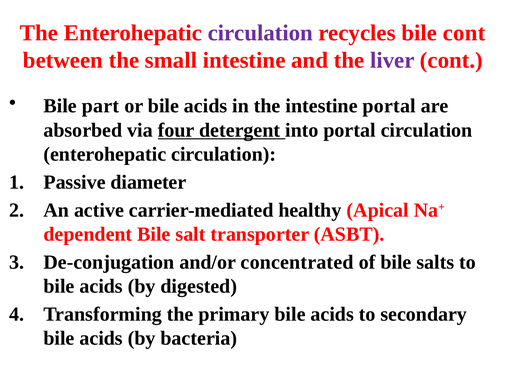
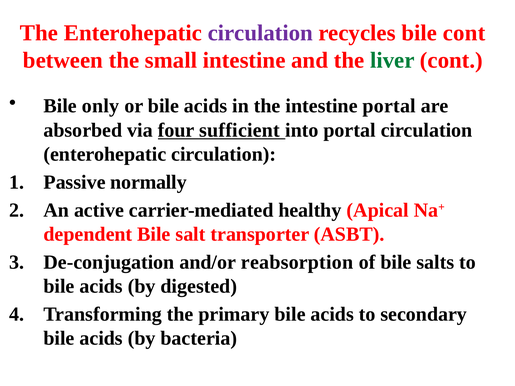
liver colour: purple -> green (392, 60)
part: part -> only (101, 106)
detergent: detergent -> sufficient (240, 130)
diameter: diameter -> normally (148, 182)
concentrated: concentrated -> reabsorption (297, 262)
